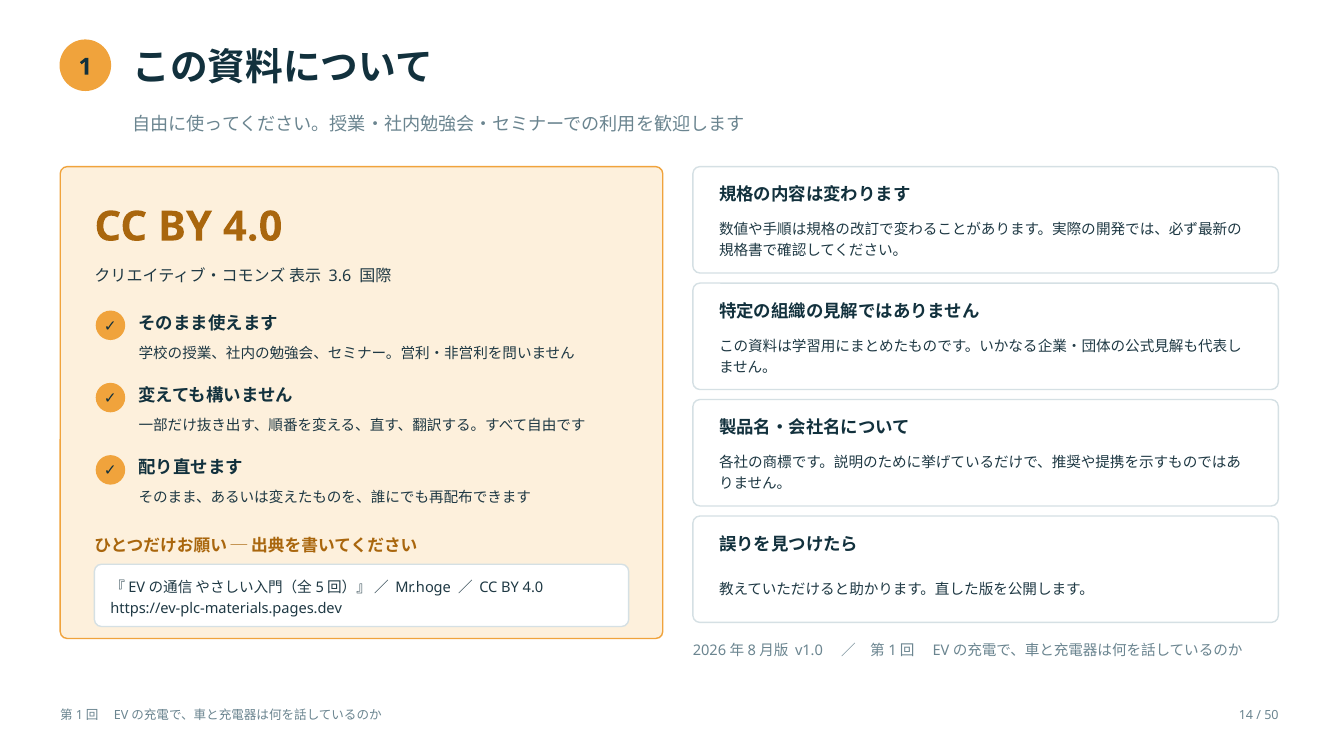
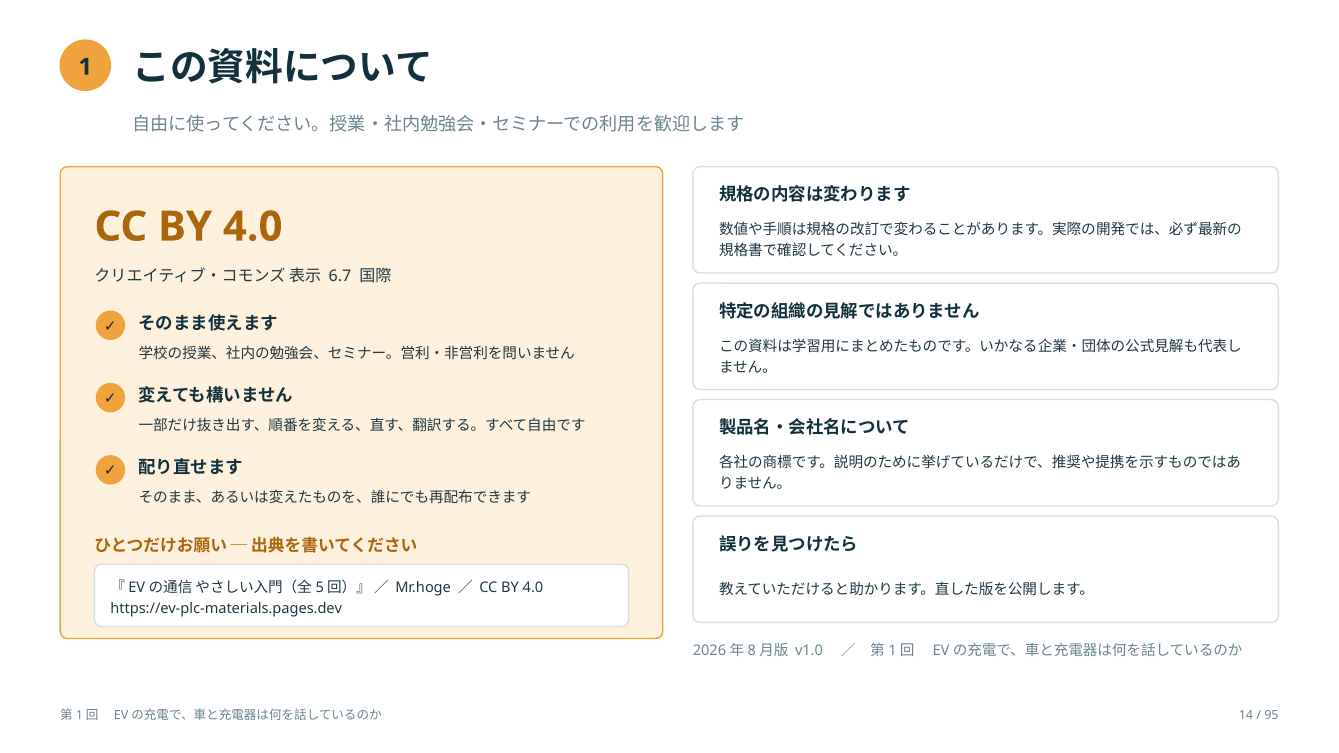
3.6: 3.6 -> 6.7 (340, 276)
50: 50 -> 95 (1271, 716)
